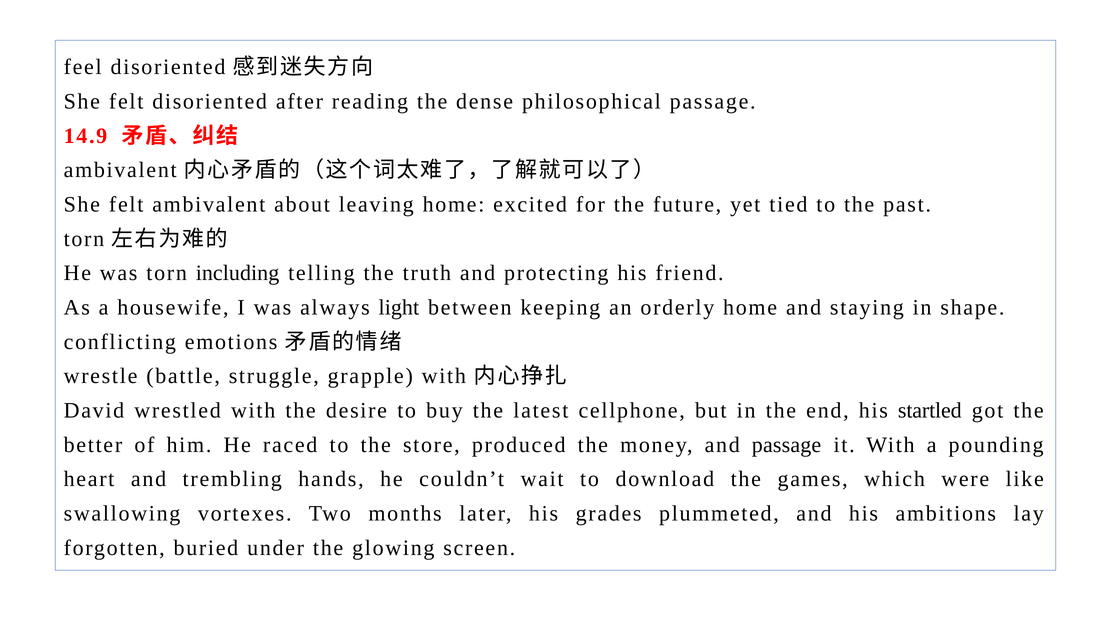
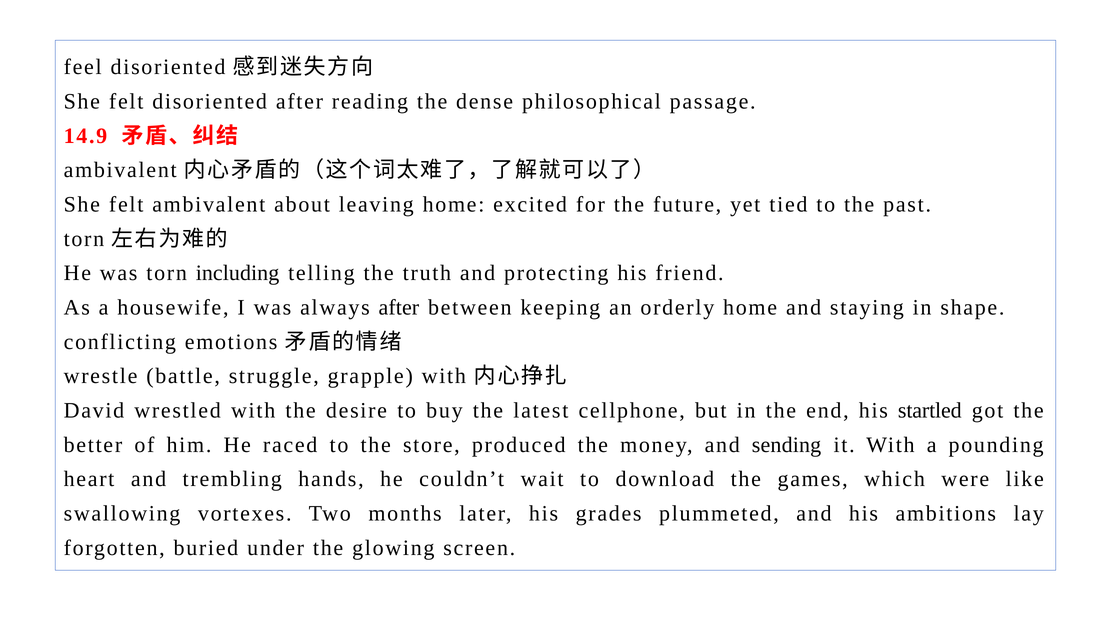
always light: light -> after (399, 307)
and passage: passage -> sending (787, 444)
